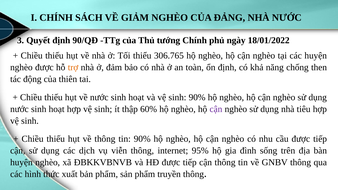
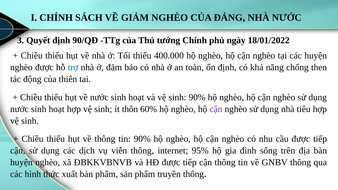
306.765: 306.765 -> 400.000 (169, 56)
trợ colour: orange -> blue (73, 68)
thập: thập -> thôn (130, 109)
